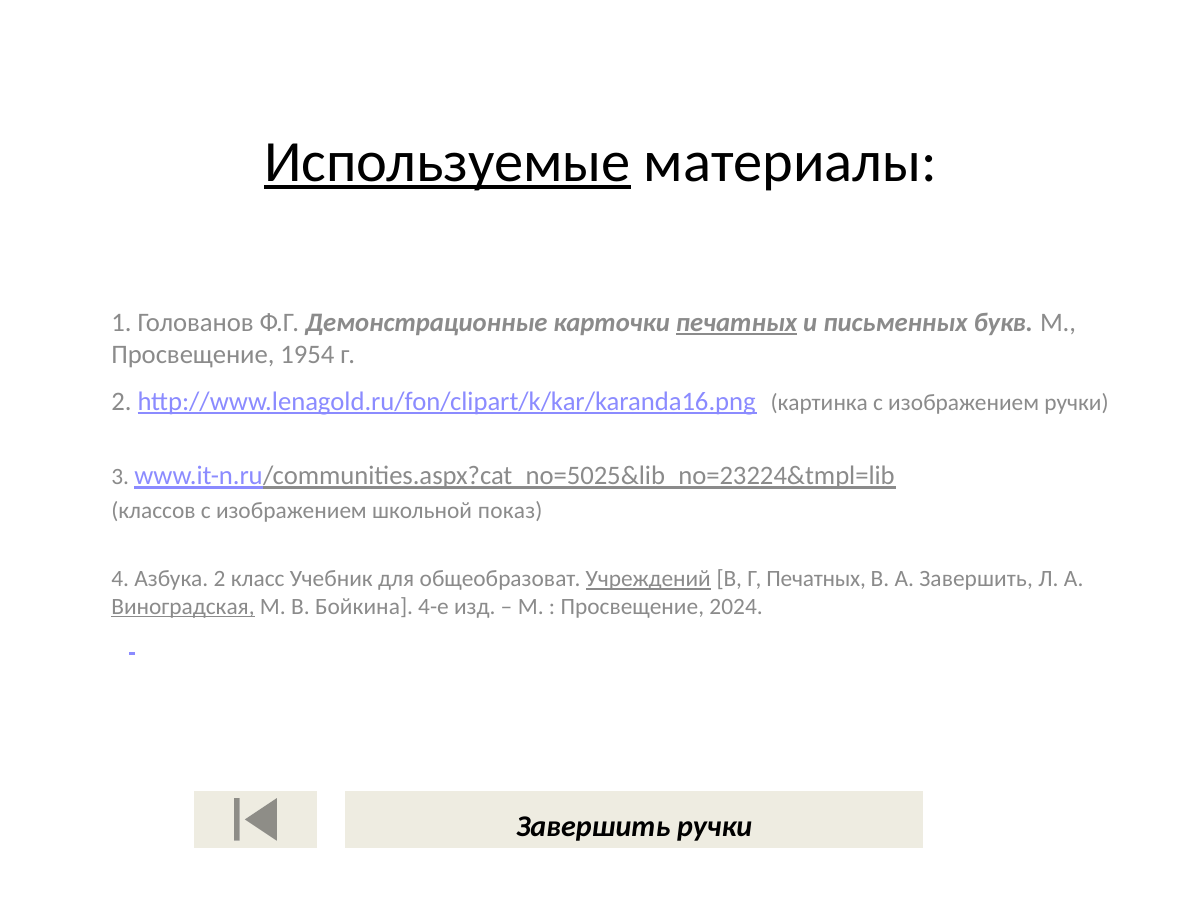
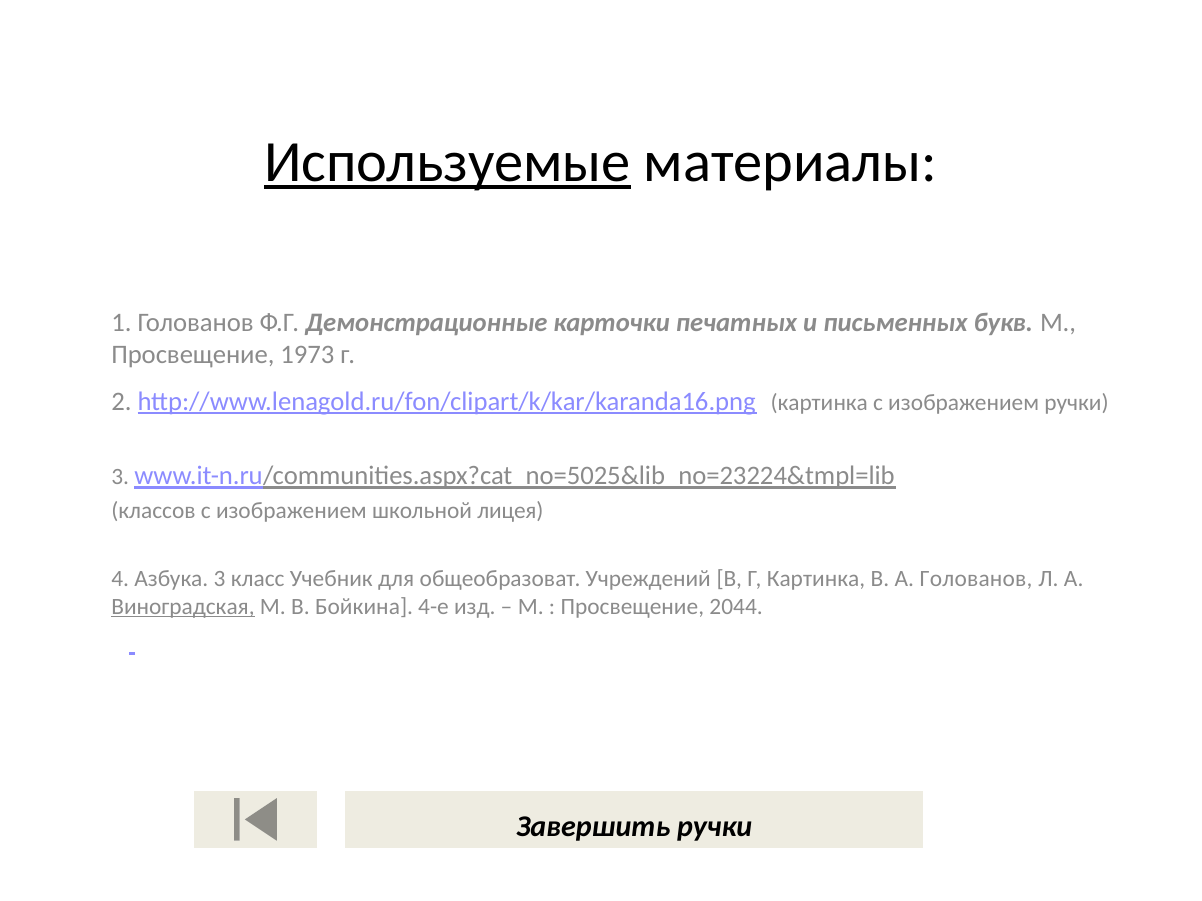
печатных underline: present -> none (737, 323)
1954: 1954 -> 1973 (307, 355)
показ: показ -> лицея (510, 511)
Азбука 2: 2 -> 3 (220, 579)
Учреждений underline: present -> none (648, 579)
Г Печатных: Печатных -> Картинка (816, 579)
А Завершить: Завершить -> Голованов (976, 579)
2024: 2024 -> 2044 (736, 607)
